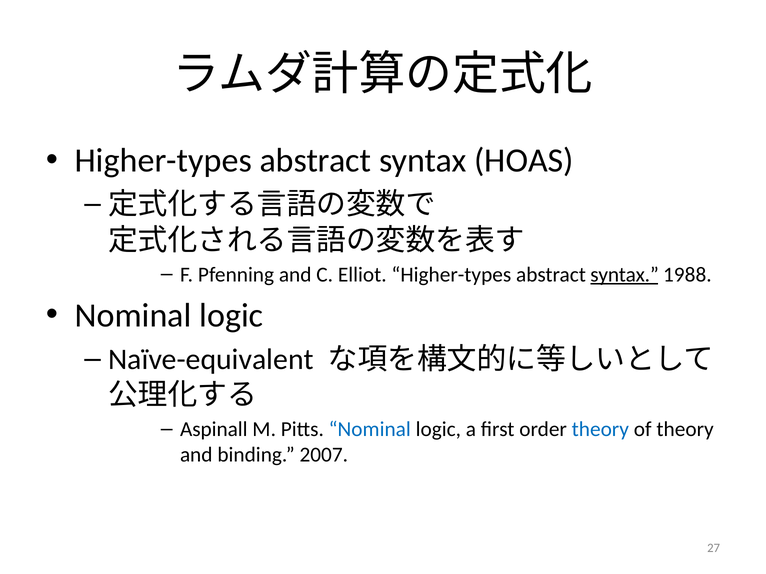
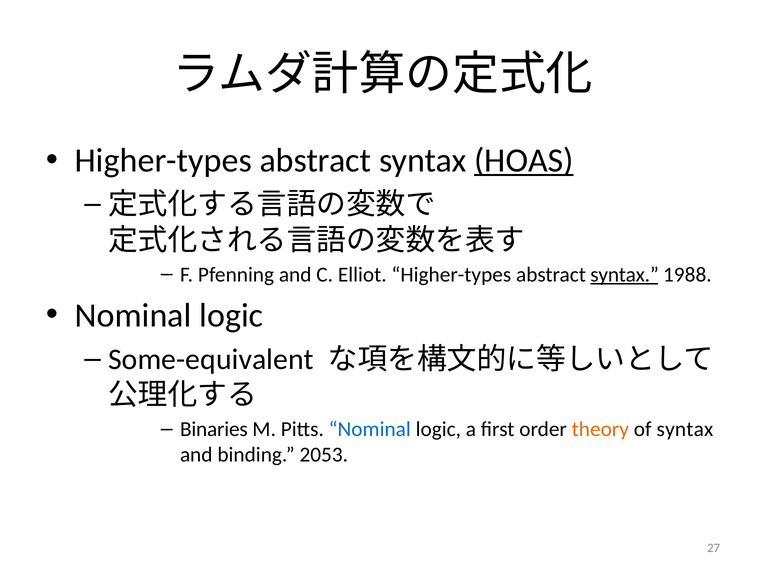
HOAS underline: none -> present (524, 161)
Naïve-equivalent: Naïve-equivalent -> Some-equivalent (211, 360)
Aspinall: Aspinall -> Binaries (214, 430)
theory colour: blue -> orange (600, 430)
of theory: theory -> syntax (685, 430)
2007: 2007 -> 2053 (324, 455)
